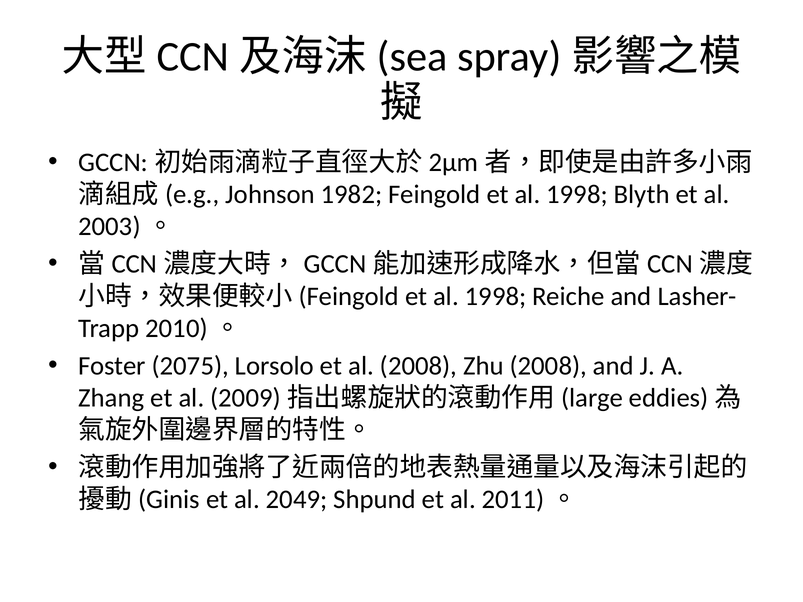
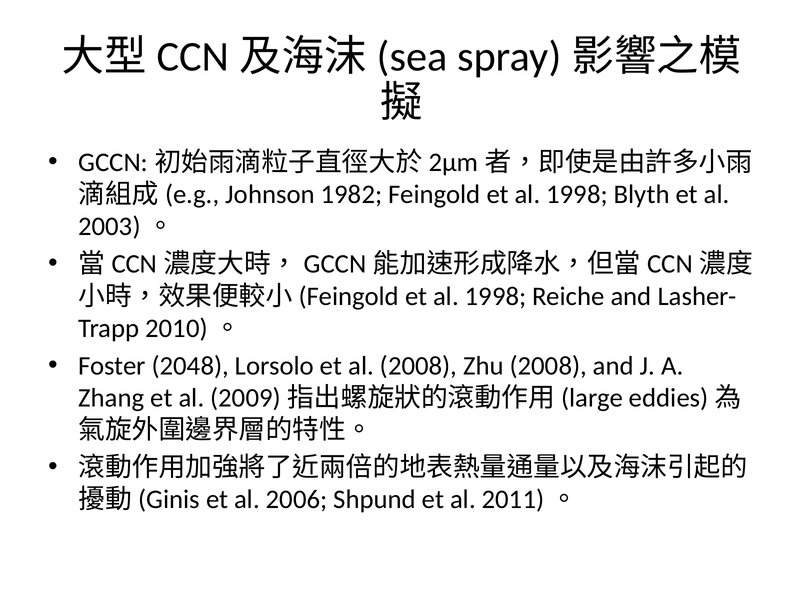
2075: 2075 -> 2048 (190, 366)
2049: 2049 -> 2006 (297, 500)
